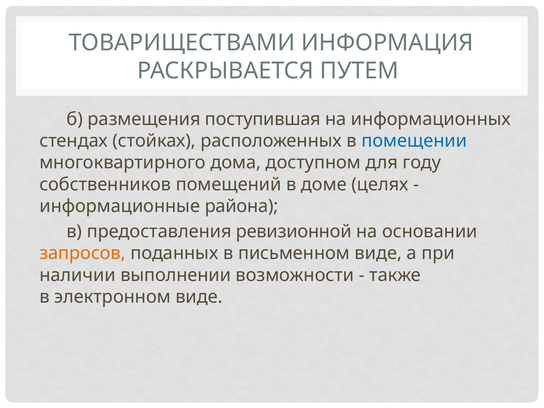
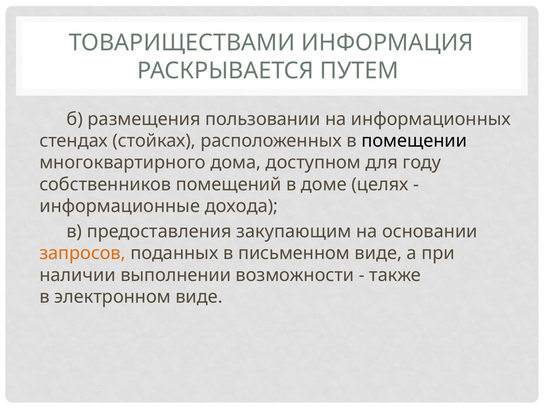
поступившая: поступившая -> пользовании (263, 119)
помещении colour: blue -> black (414, 141)
района: района -> дохода (241, 206)
ревизионной: ревизионной -> закупающим (294, 232)
